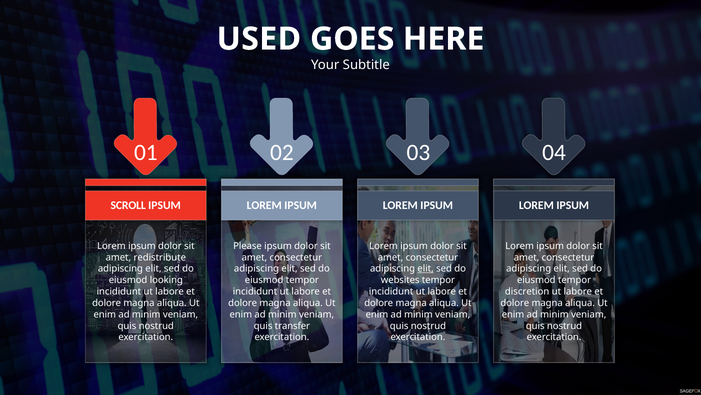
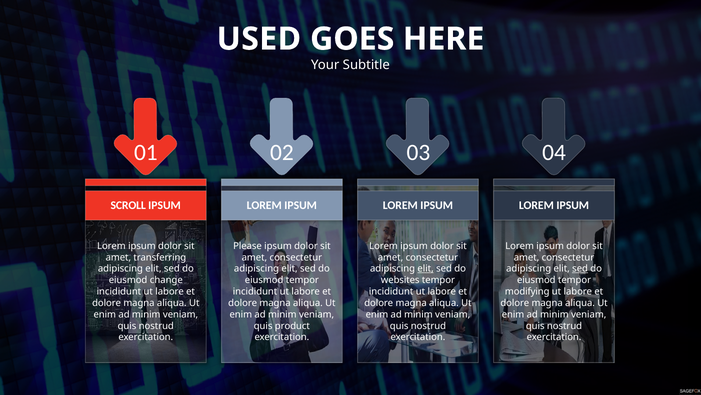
redistribute: redistribute -> transferring (160, 257)
sed underline: none -> present (580, 268)
looking: looking -> change (166, 280)
discretion: discretion -> modifying (527, 291)
transfer: transfer -> product (292, 325)
